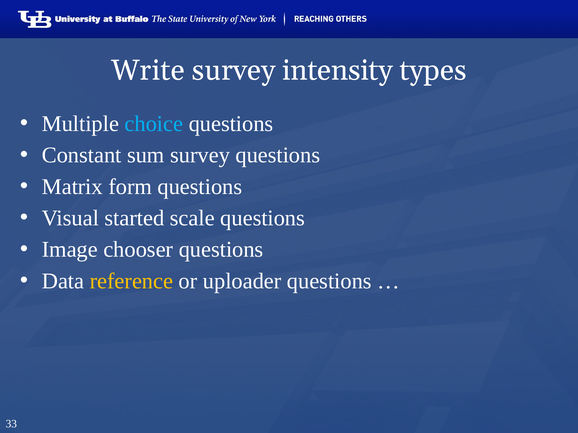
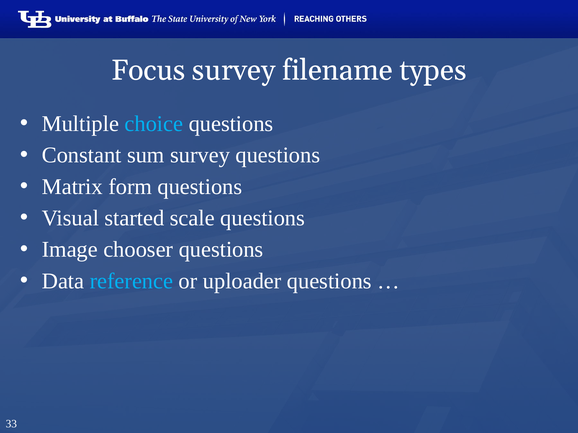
Write: Write -> Focus (148, 70)
intensity: intensity -> filename (337, 70)
reference colour: yellow -> light blue (131, 281)
